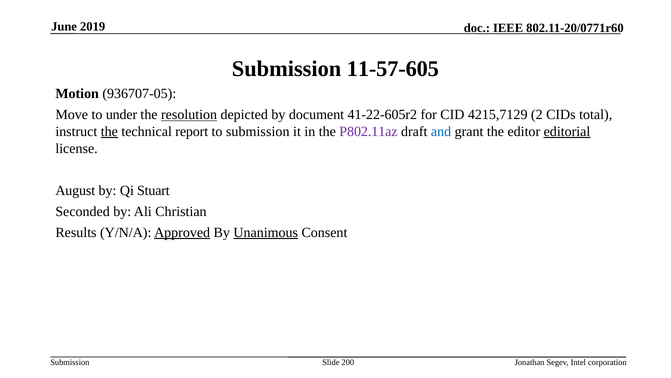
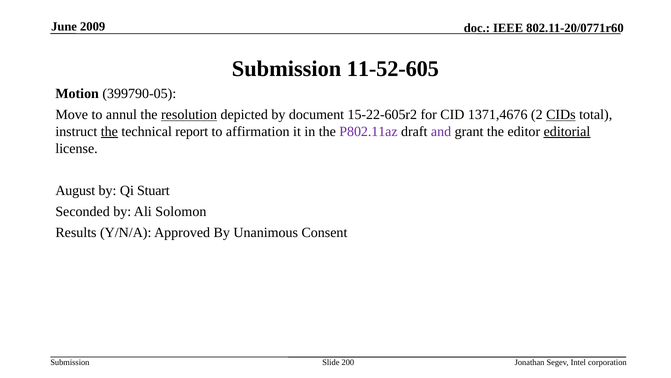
2019: 2019 -> 2009 (93, 27)
11-57-605: 11-57-605 -> 11-52-605 (393, 69)
936707-05: 936707-05 -> 399790-05 (139, 94)
under: under -> annul (121, 115)
41-22-605r2: 41-22-605r2 -> 15-22-605r2 (382, 115)
4215,7129: 4215,7129 -> 1371,4676 (498, 115)
CIDs underline: none -> present (561, 115)
to submission: submission -> affirmation (258, 131)
and colour: blue -> purple (441, 131)
Christian: Christian -> Solomon (181, 211)
Approved underline: present -> none (182, 232)
Unanimous underline: present -> none (266, 232)
